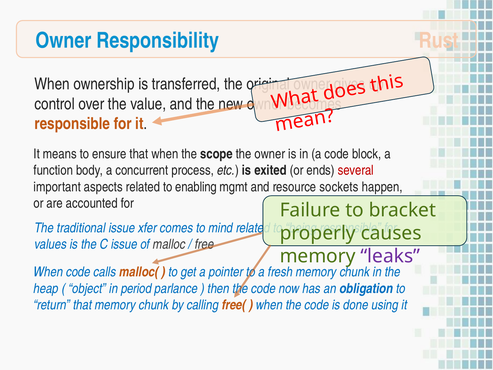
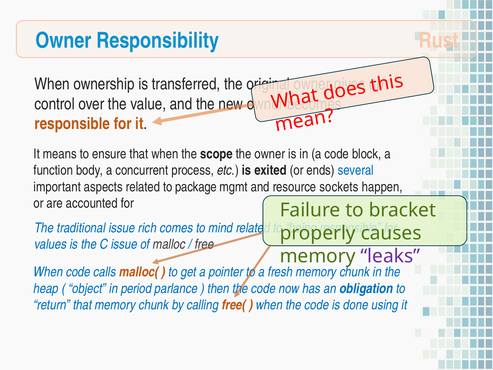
several colour: red -> blue (356, 170)
enabling: enabling -> package (196, 187)
xfer: xfer -> rich (147, 228)
